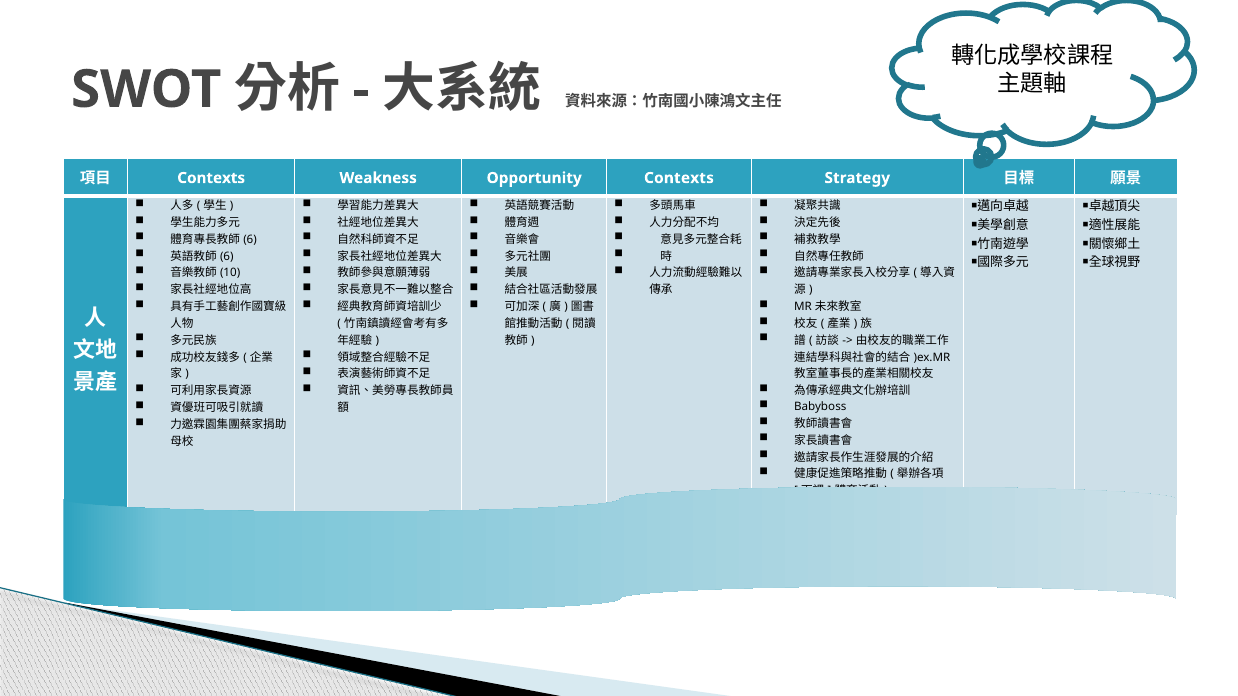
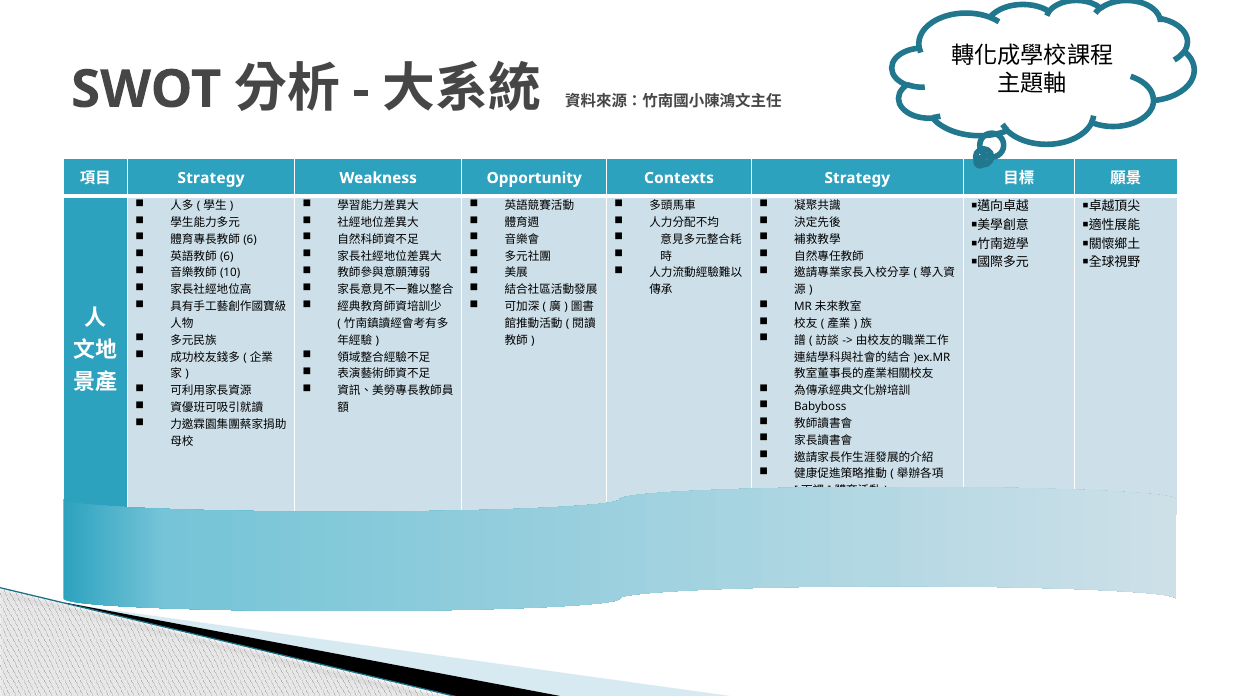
Contexts: Contexts -> Strategy (211, 178)
